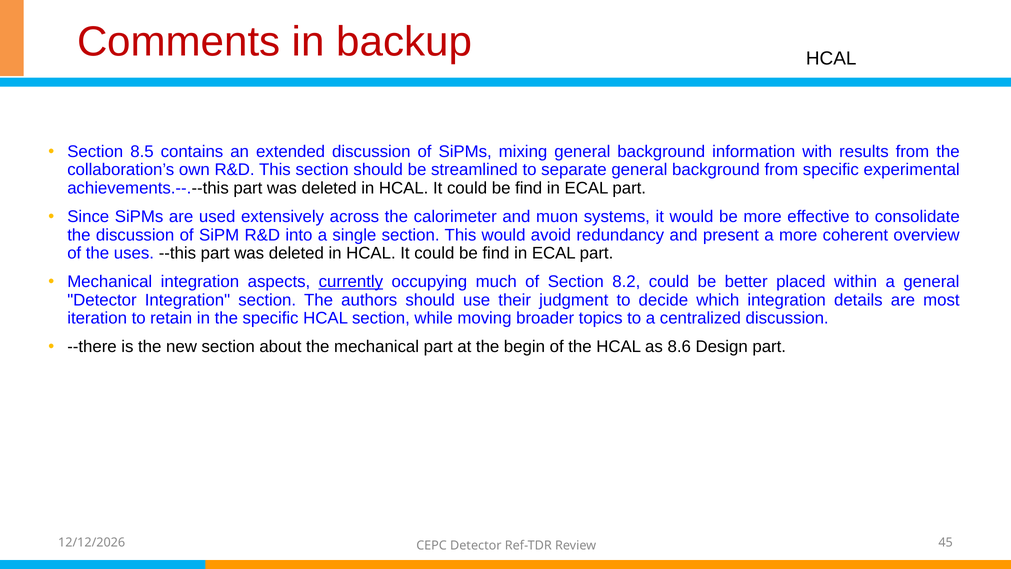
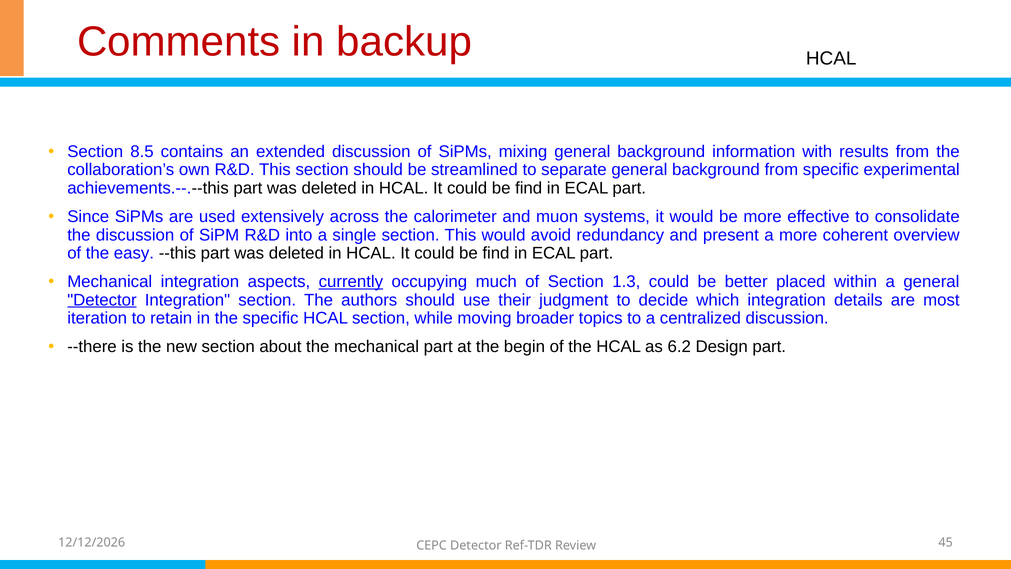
uses: uses -> easy (134, 253)
8.2: 8.2 -> 1.3 (626, 282)
Detector underline: none -> present (102, 300)
8.6: 8.6 -> 6.2 (679, 347)
